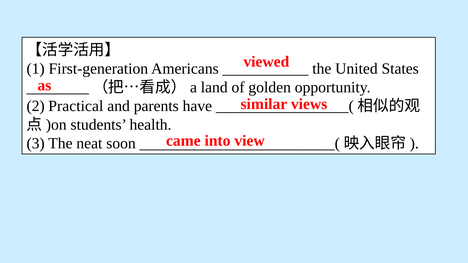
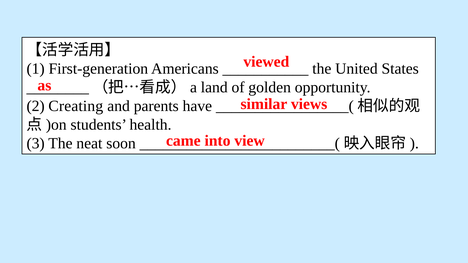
Practical: Practical -> Creating (76, 106)
